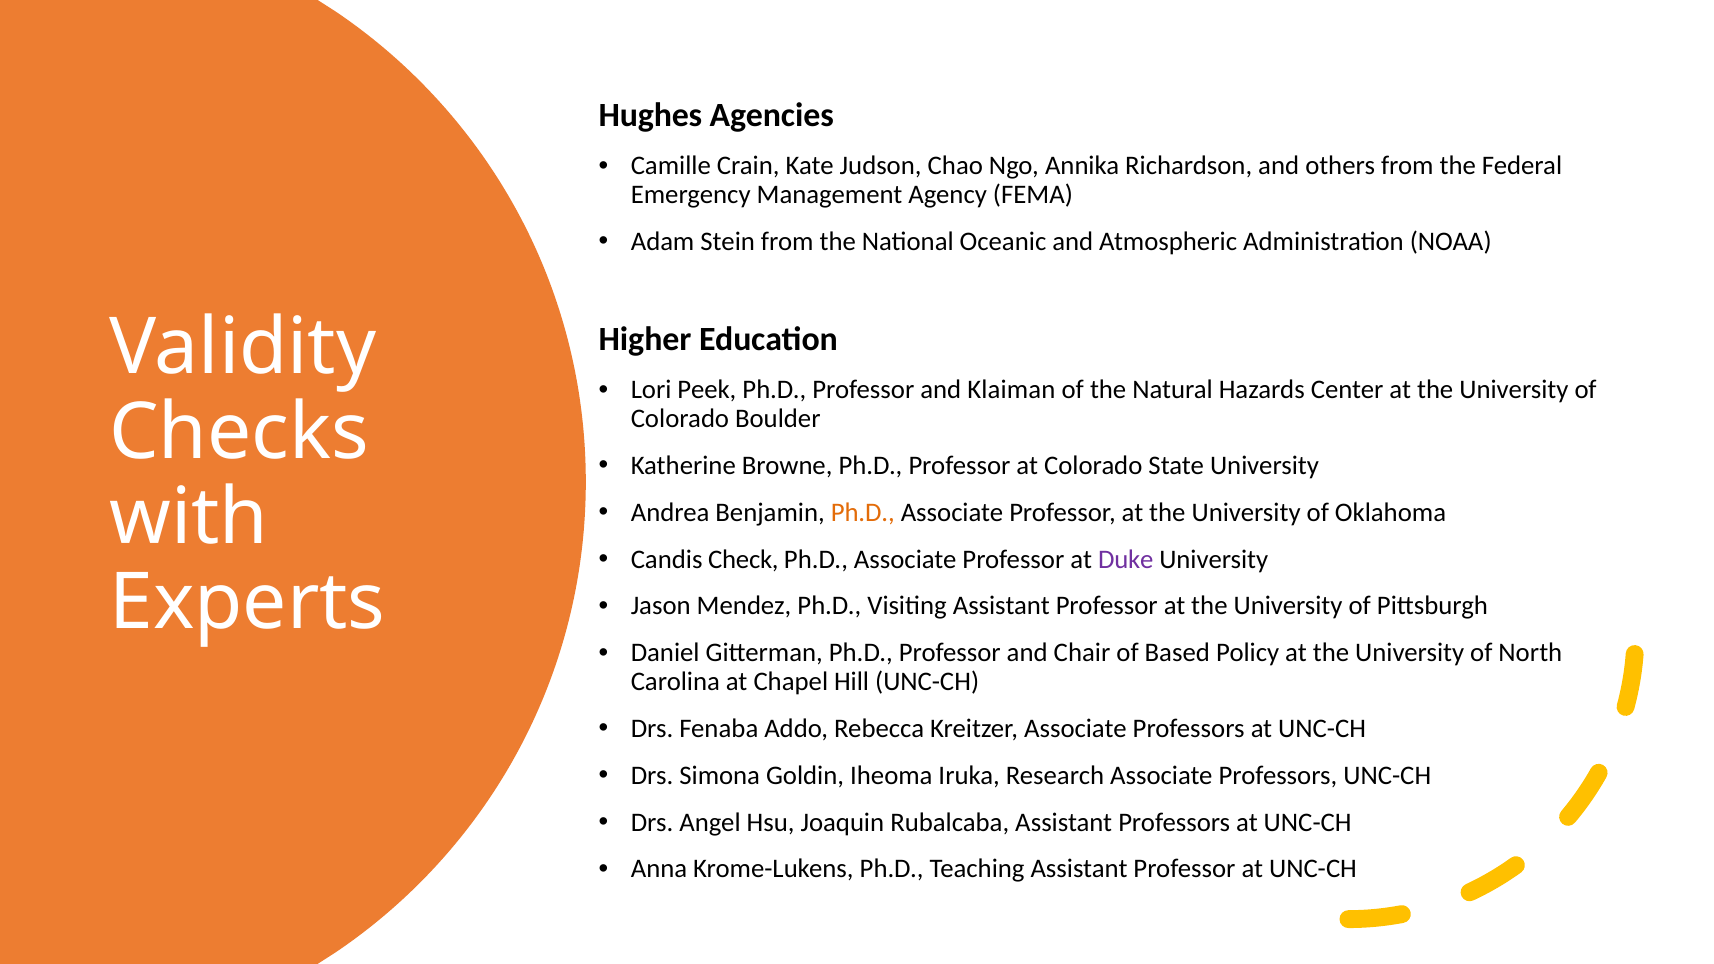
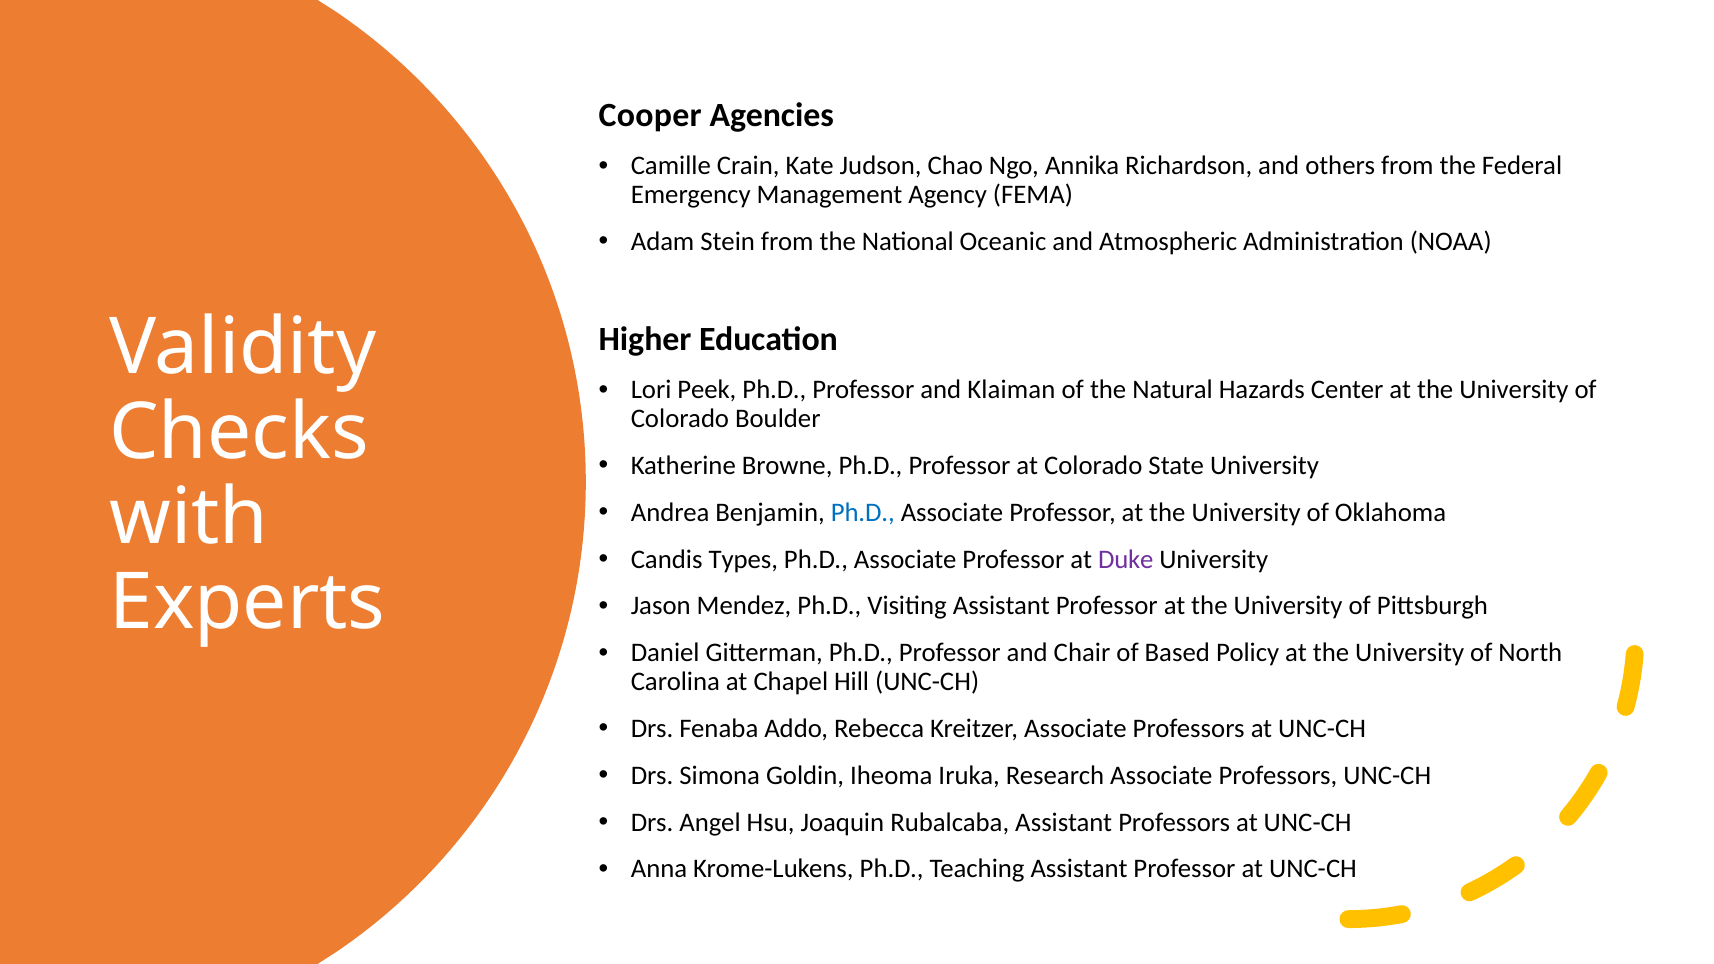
Hughes: Hughes -> Cooper (650, 115)
Ph.D colour: orange -> blue (863, 513)
Check: Check -> Types (743, 559)
